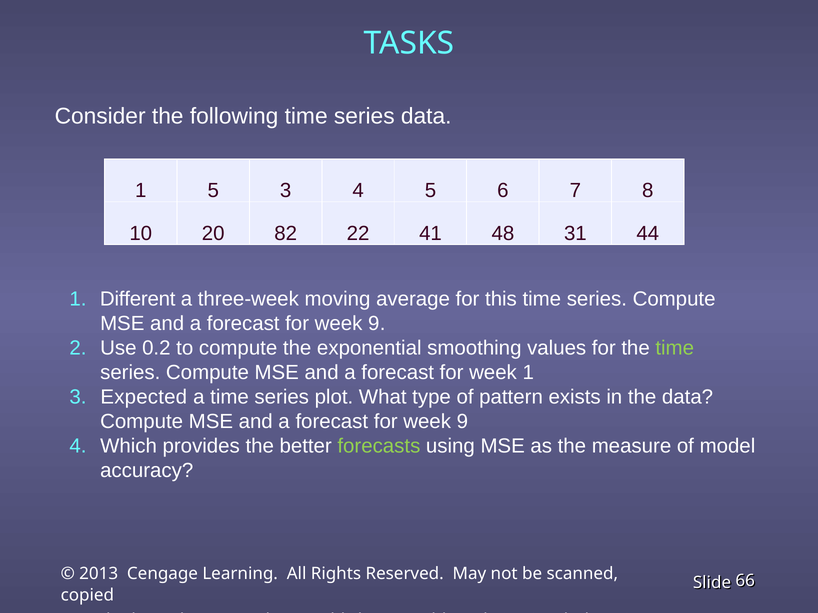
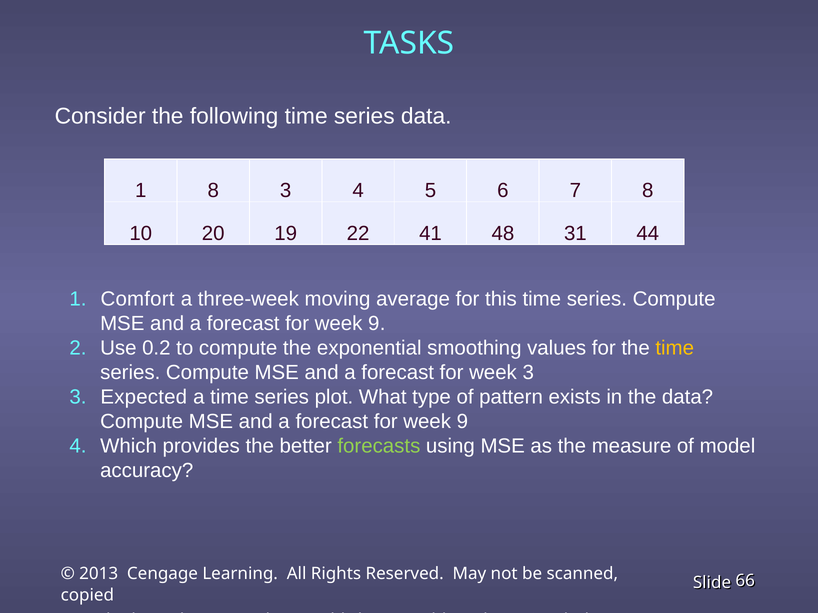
1 5: 5 -> 8 (213, 191)
82: 82 -> 19 (286, 234)
Different: Different -> Comfort (138, 299)
time colour: light green -> yellow (675, 348)
week 1: 1 -> 3 (528, 373)
